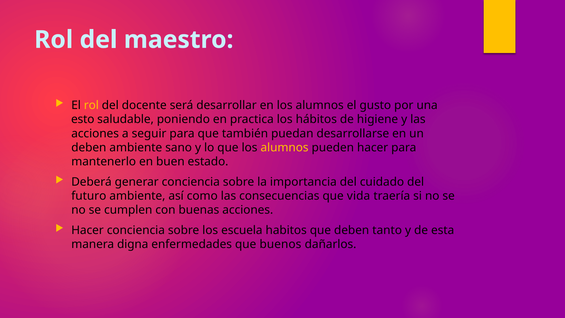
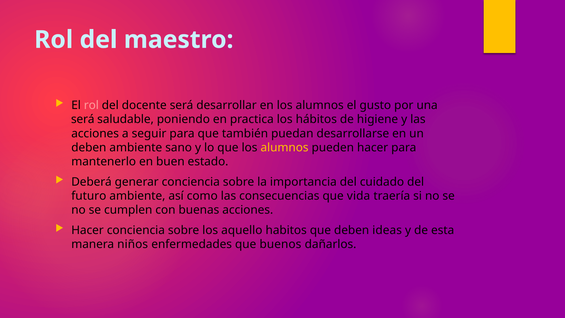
rol colour: yellow -> pink (91, 105)
esto: esto -> será (83, 119)
escuela: escuela -> aquello (242, 230)
tanto: tanto -> ideas (387, 230)
digna: digna -> niños (133, 244)
